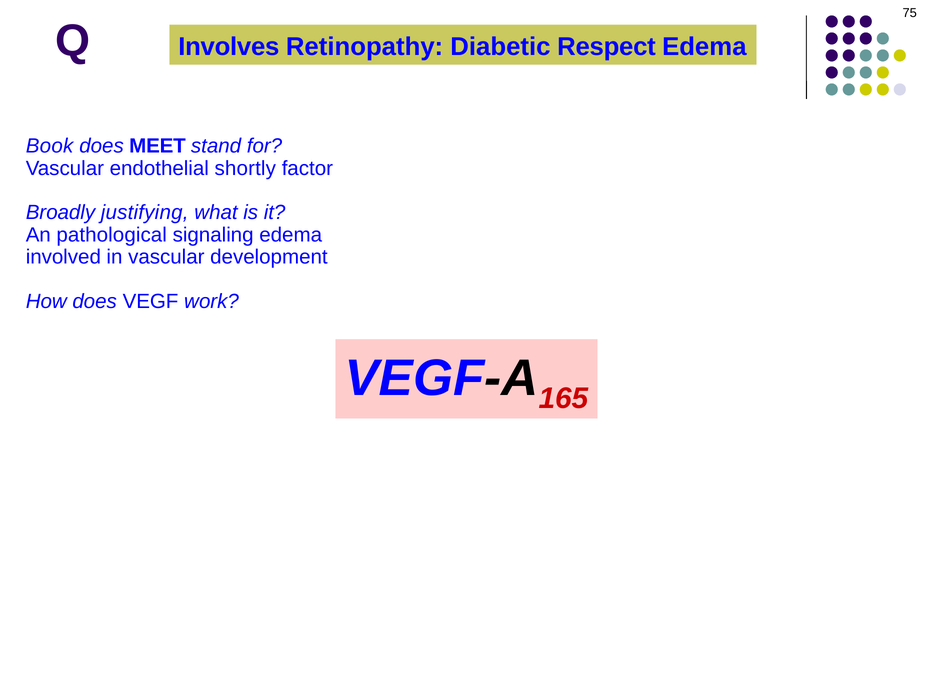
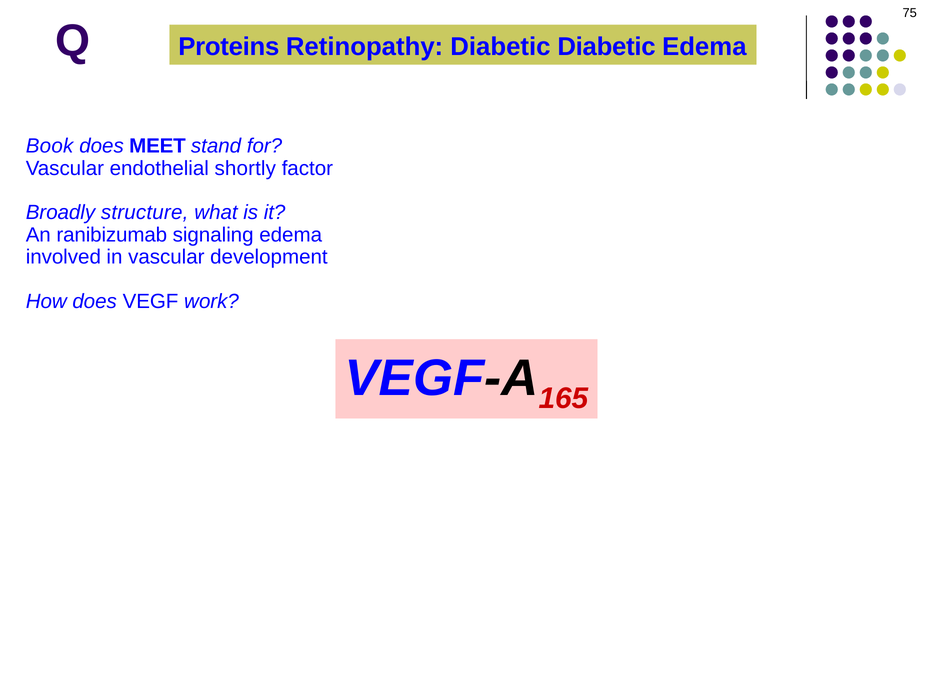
Involves: Involves -> Proteins (229, 47)
Diabetic Respect: Respect -> Diabetic (607, 47)
justifying: justifying -> structure (145, 213)
pathological: pathological -> ranibizumab (112, 235)
